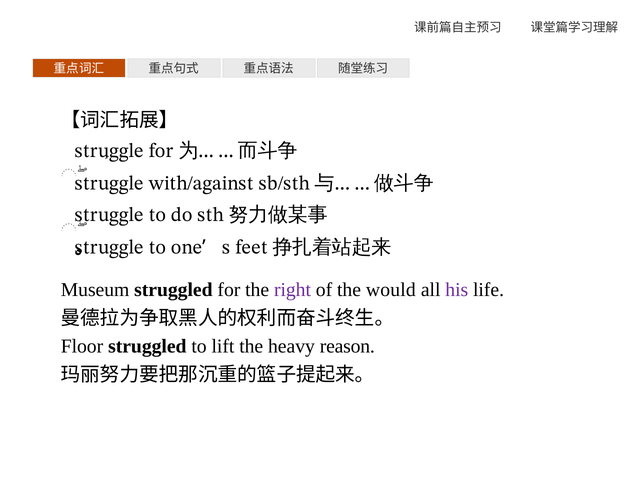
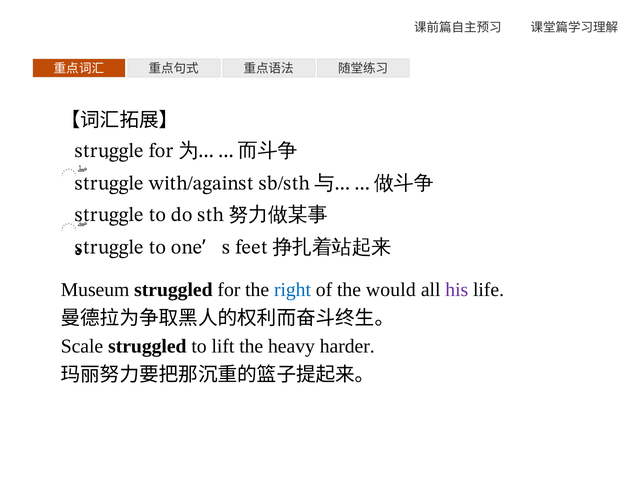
right colour: purple -> blue (293, 290)
Floor: Floor -> Scale (82, 347)
reason: reason -> harder (347, 347)
